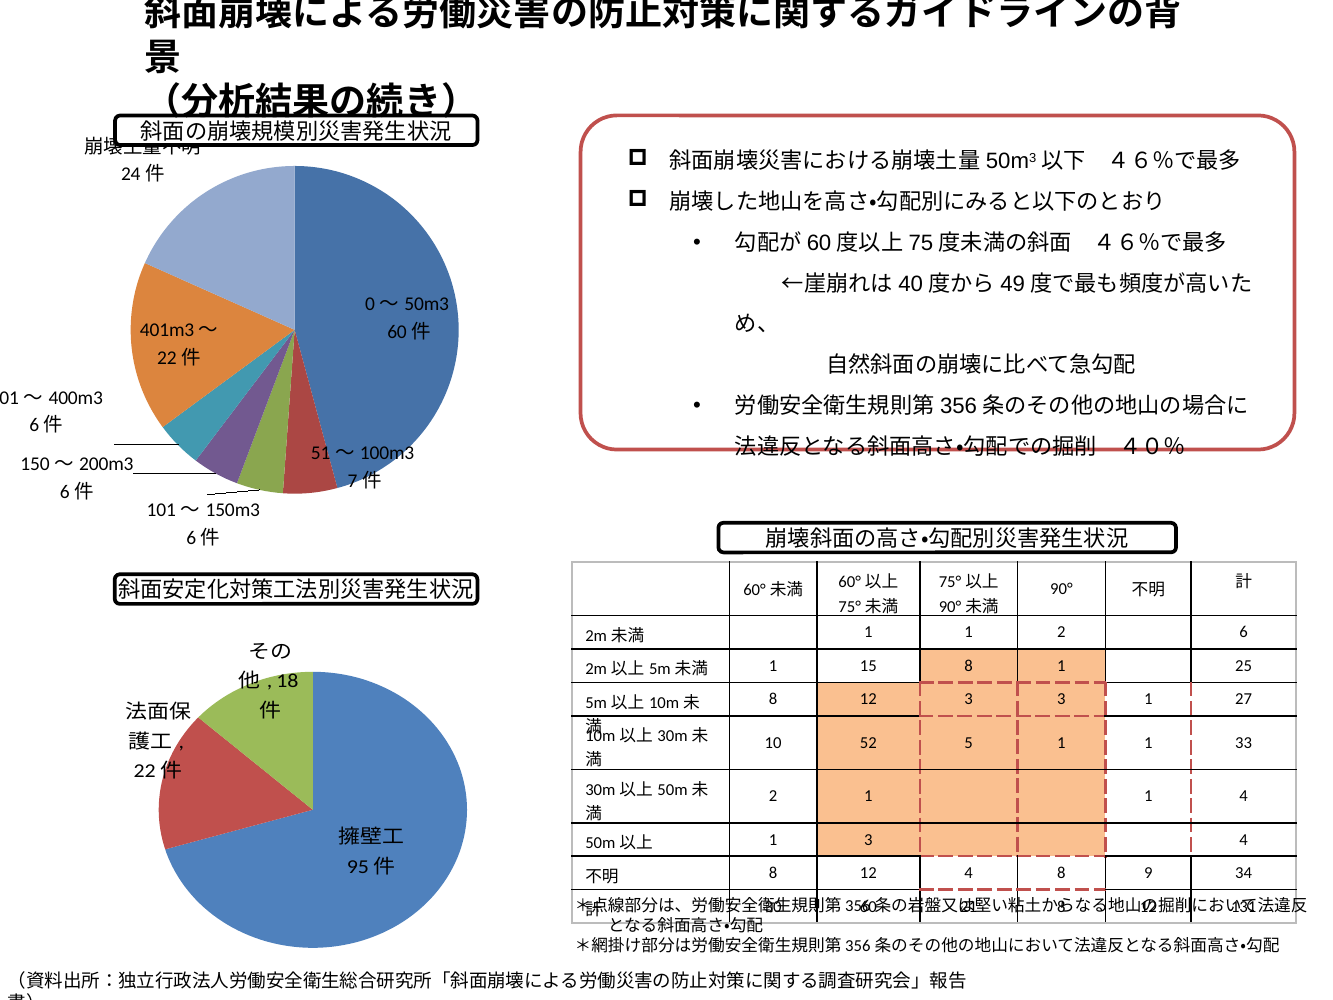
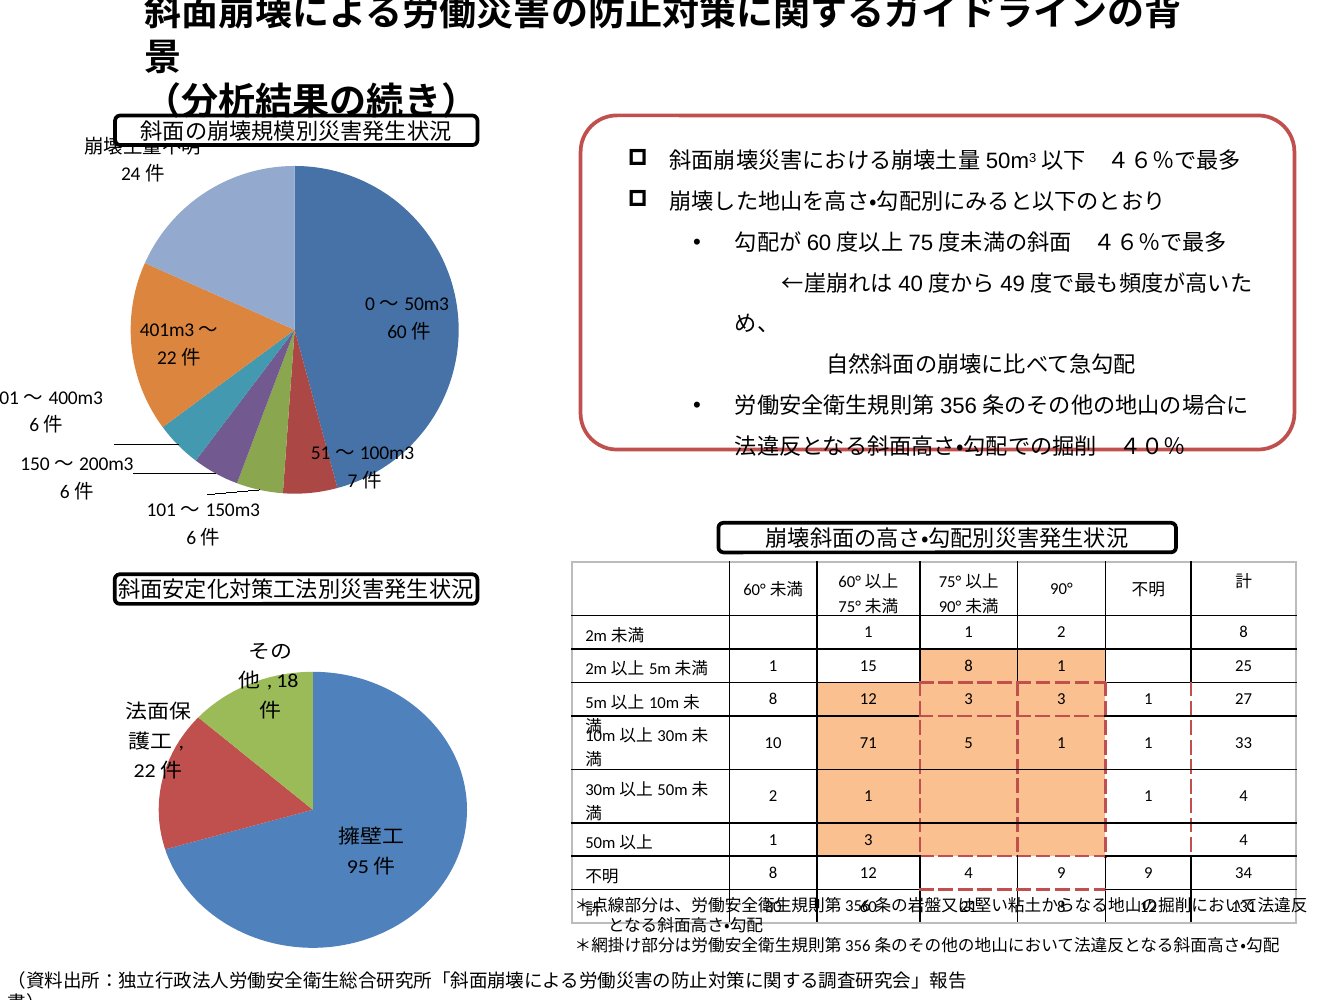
2 6: 6 -> 8 (1244, 632)
52: 52 -> 71 (868, 742)
4 8: 8 -> 9 (1061, 873)
